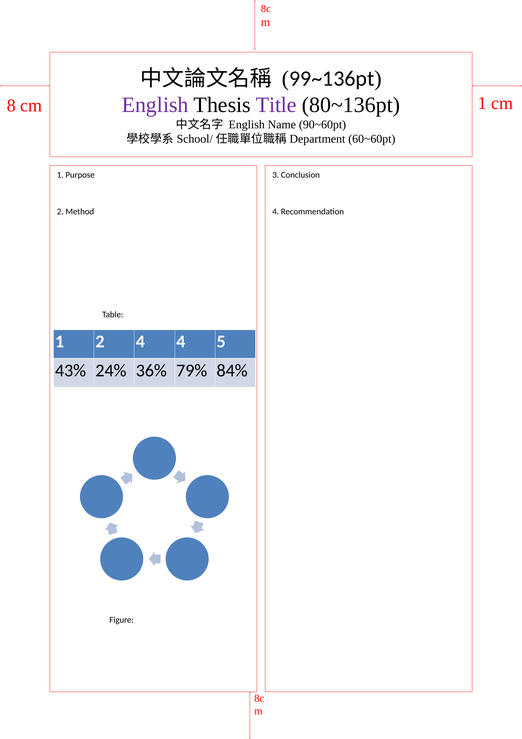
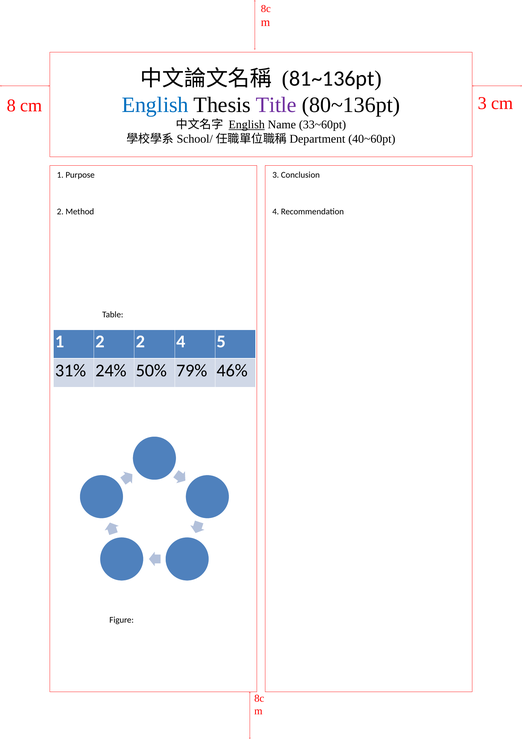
99~136pt: 99~136pt -> 81~136pt (332, 79)
English colour: purple -> blue (155, 105)
cm 1: 1 -> 3 (482, 103)
English underline: none -> present (247, 124)
90~60pt: 90~60pt -> 33~60pt (323, 124)
60~60pt: 60~60pt -> 40~60pt (372, 139)
2 4: 4 -> 2 (140, 341)
43%: 43% -> 31% (71, 370)
36%: 36% -> 50% (151, 370)
84%: 84% -> 46% (232, 370)
